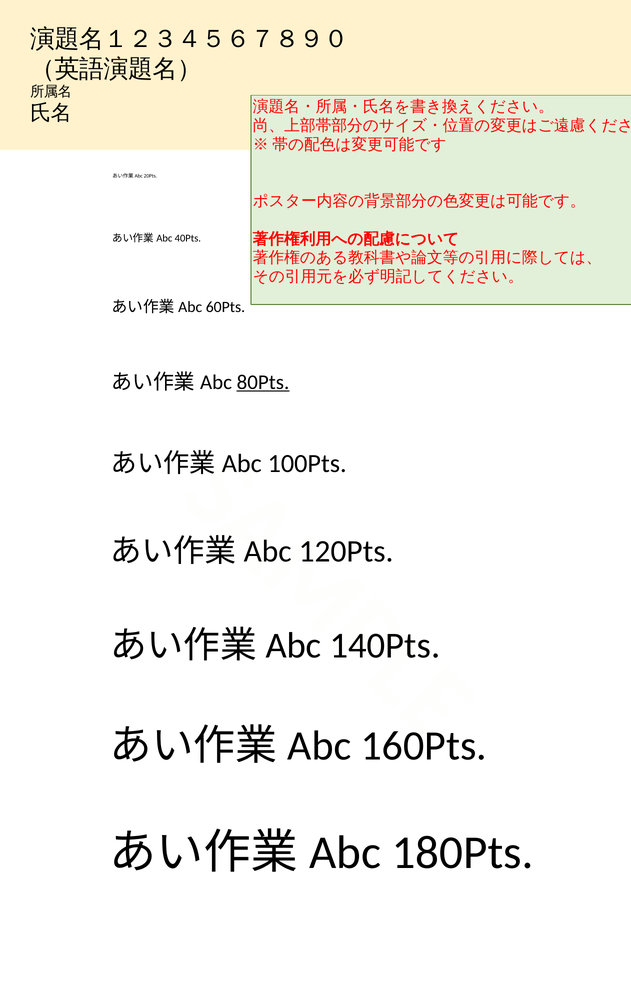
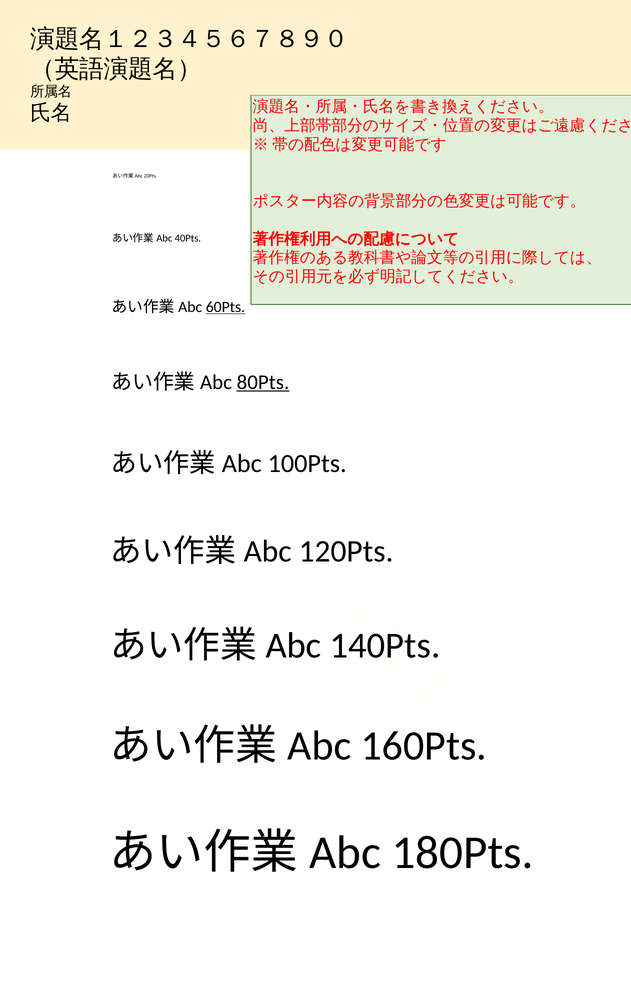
60Pts underline: none -> present (225, 307)
